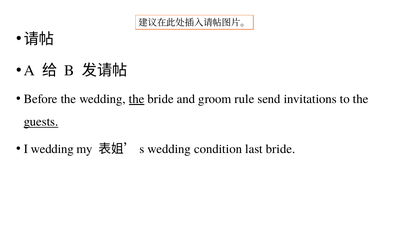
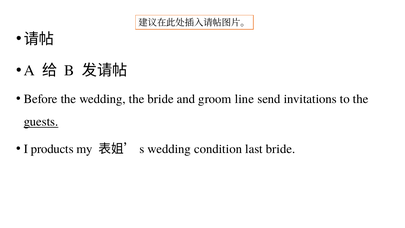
the underline: present -> none (137, 99)
rule: rule -> line (244, 99)
I wedding: wedding -> products (52, 149)
